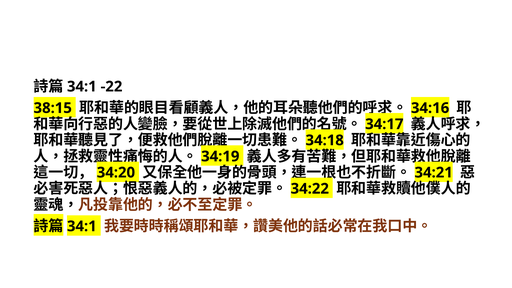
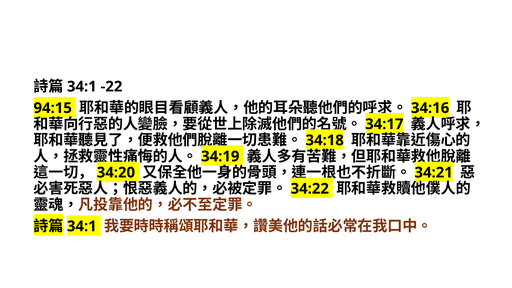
38:15: 38:15 -> 94:15 (53, 108)
